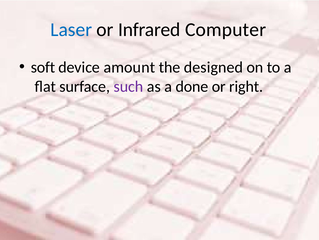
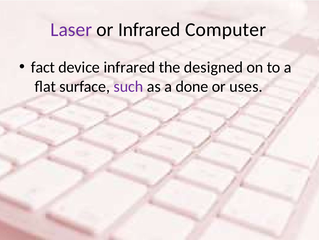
Laser colour: blue -> purple (71, 30)
soft: soft -> fact (43, 67)
device amount: amount -> infrared (129, 67)
right: right -> uses (246, 86)
